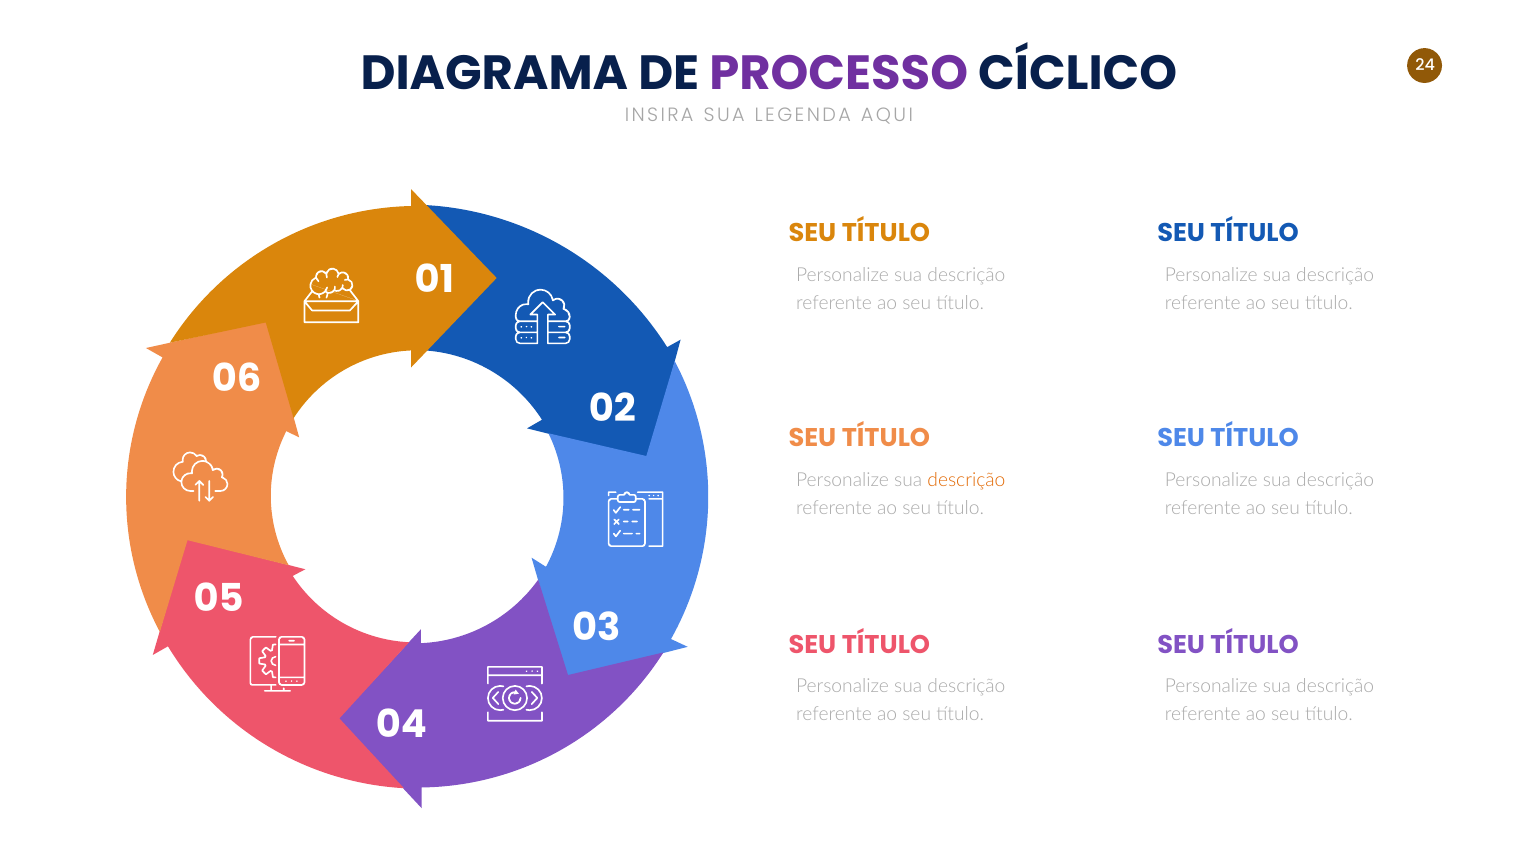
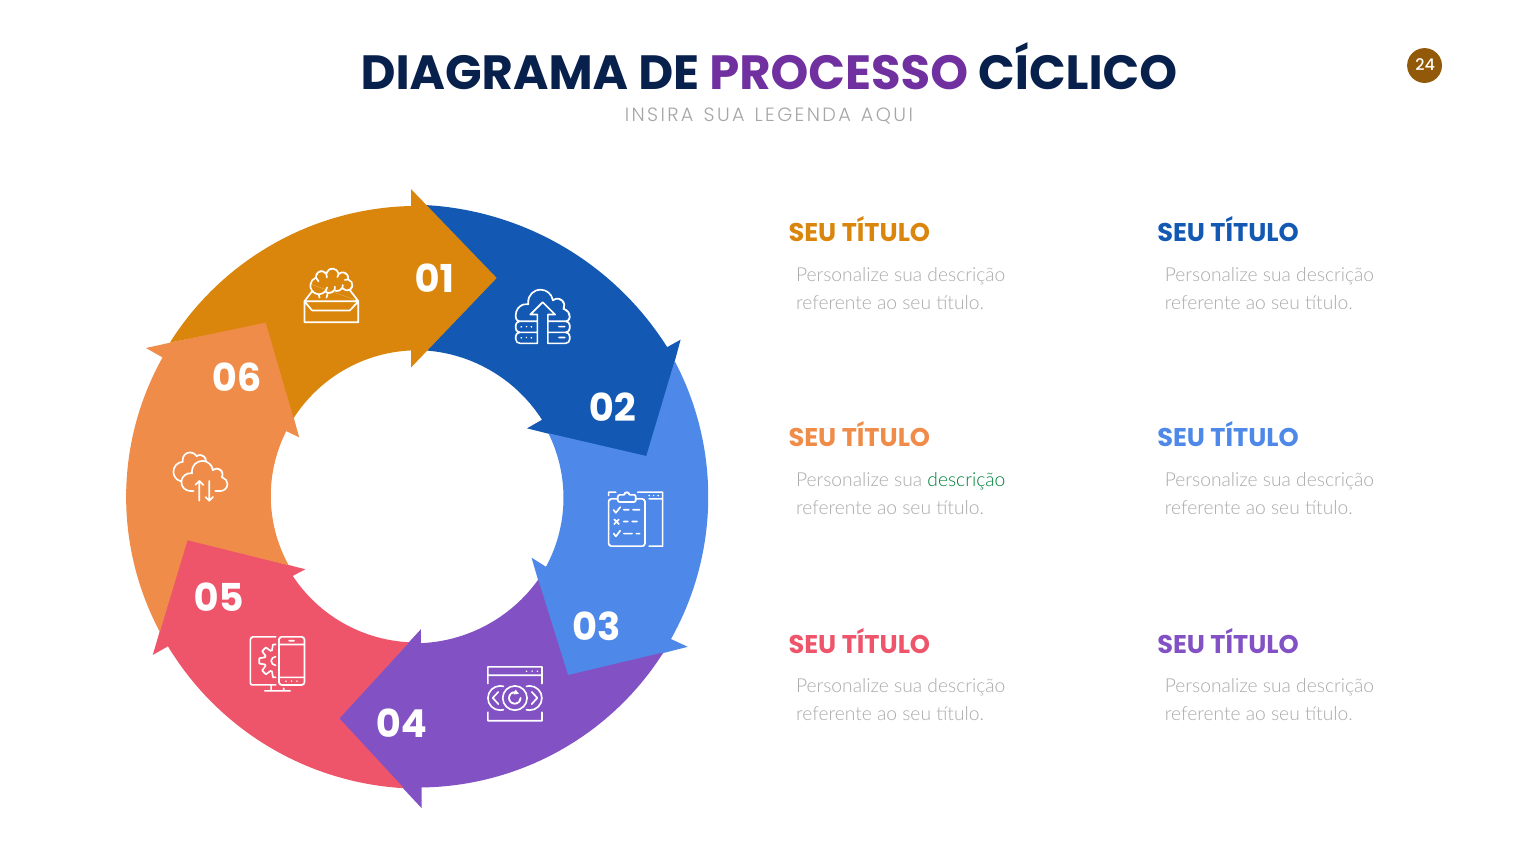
descrição colour: orange -> green (966, 480)
